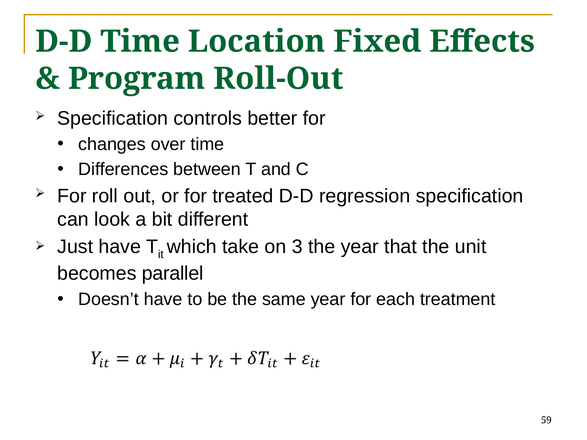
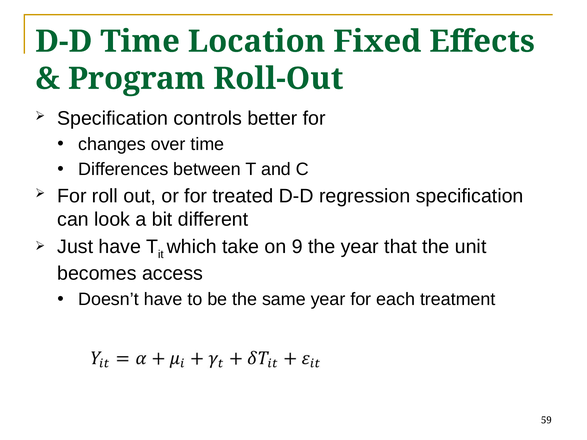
3: 3 -> 9 (297, 247)
parallel: parallel -> access (172, 274)
